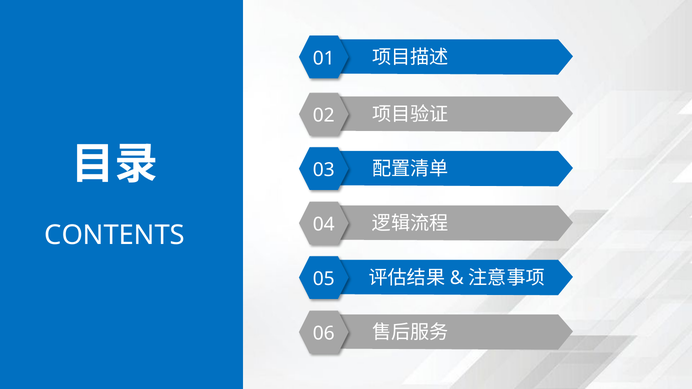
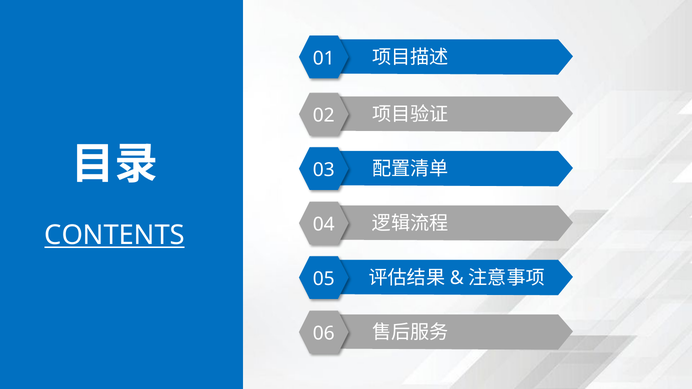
CONTENTS underline: none -> present (115, 236)
